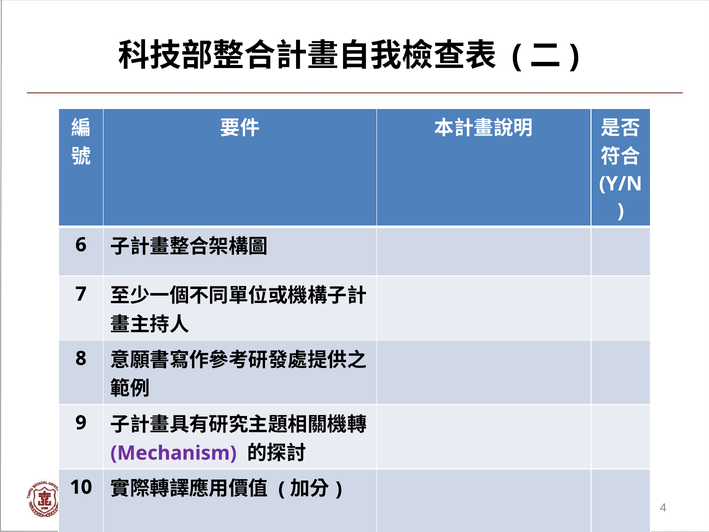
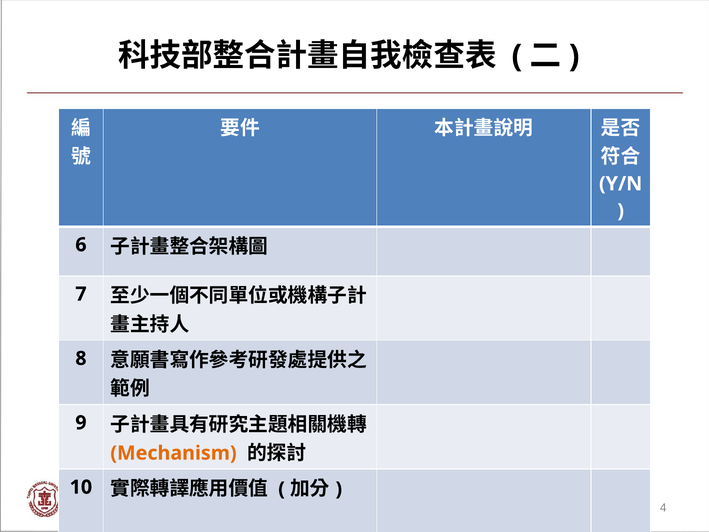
Mechanism colour: purple -> orange (174, 453)
